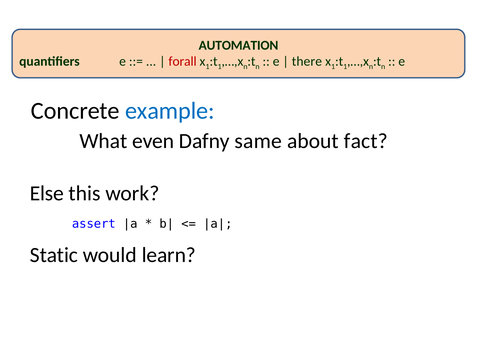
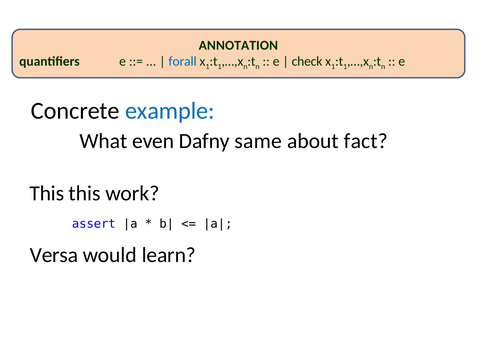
AUTOMATION: AUTOMATION -> ANNOTATION (238, 45)
forall colour: red -> blue (183, 61)
there: there -> check (307, 61)
Else: Else -> This (47, 193)
Static: Static -> Versa (54, 255)
